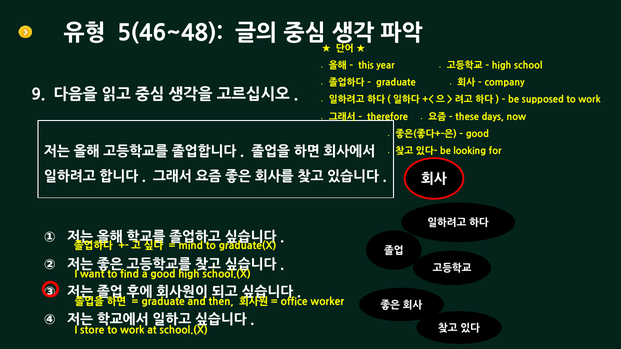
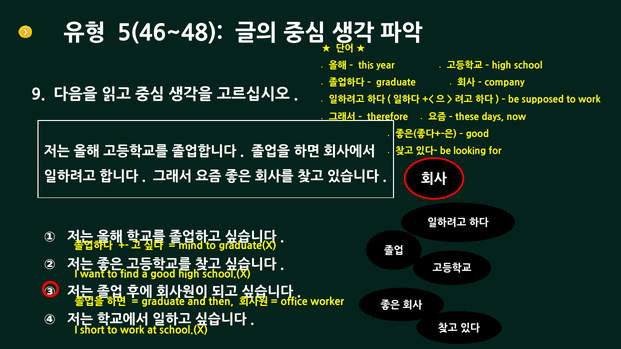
store: store -> short (92, 330)
